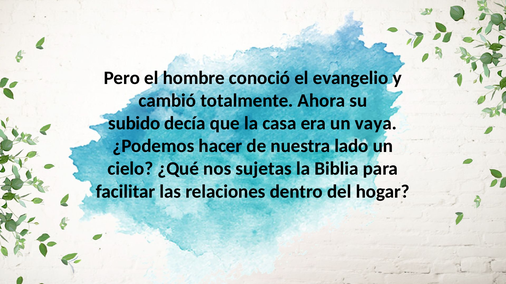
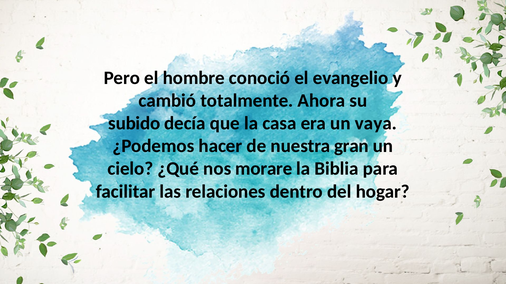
lado: lado -> gran (351, 146)
sujetas: sujetas -> morare (264, 169)
